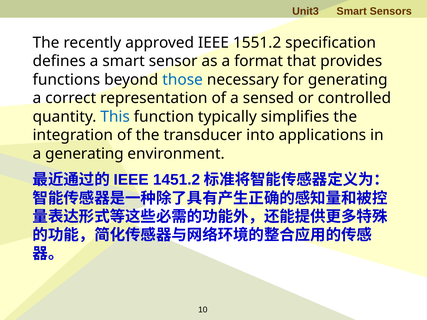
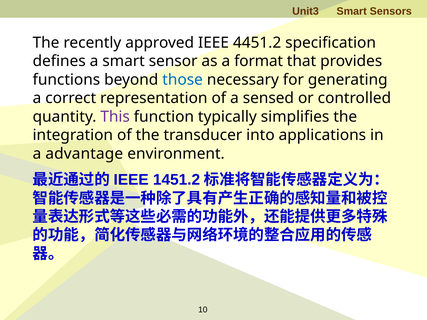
1551.2: 1551.2 -> 4451.2 (257, 43)
This colour: blue -> purple (115, 117)
a generating: generating -> advantage (84, 154)
